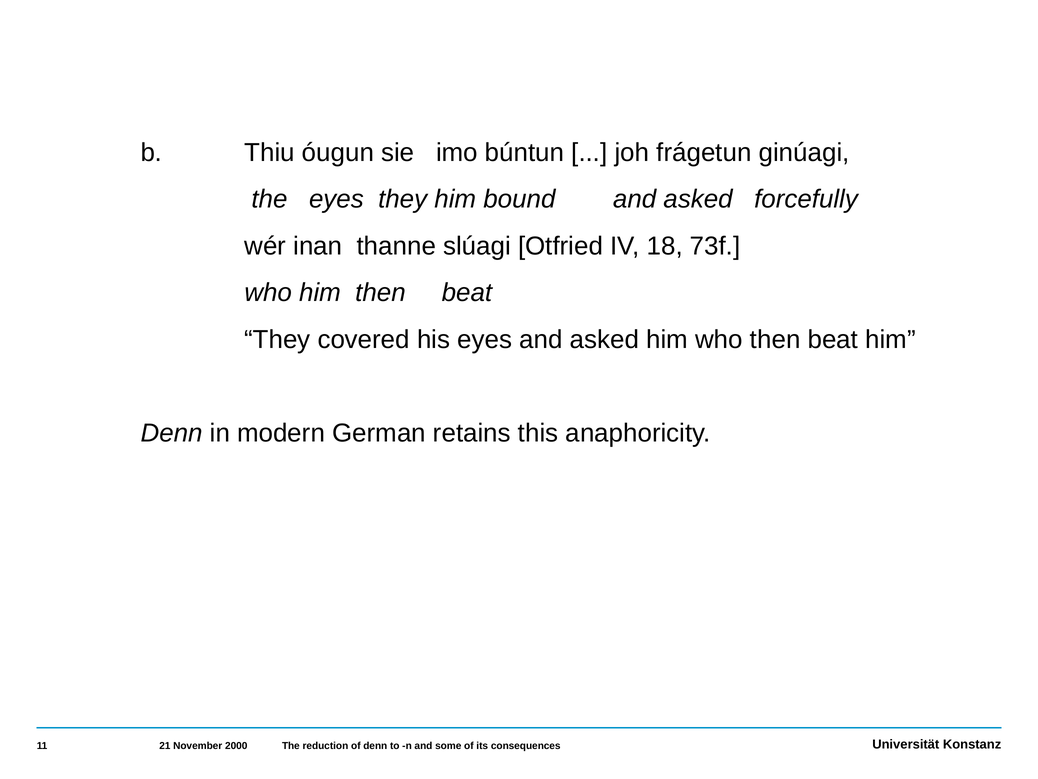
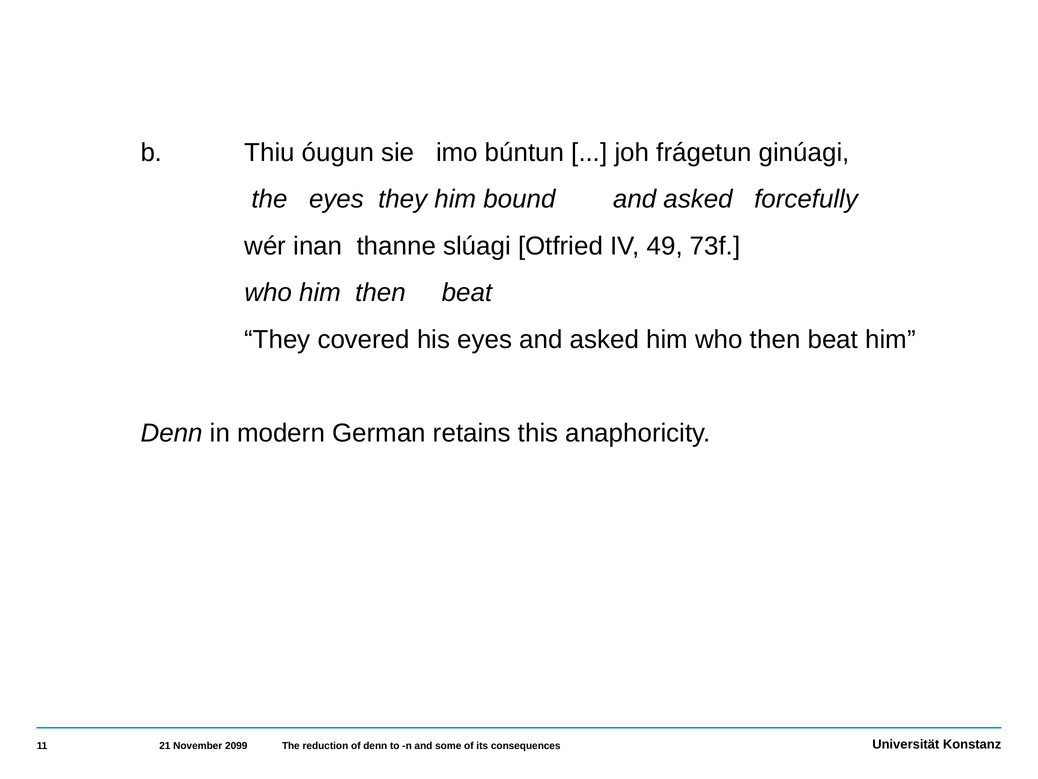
18: 18 -> 49 (665, 246)
2000: 2000 -> 2099 (236, 746)
